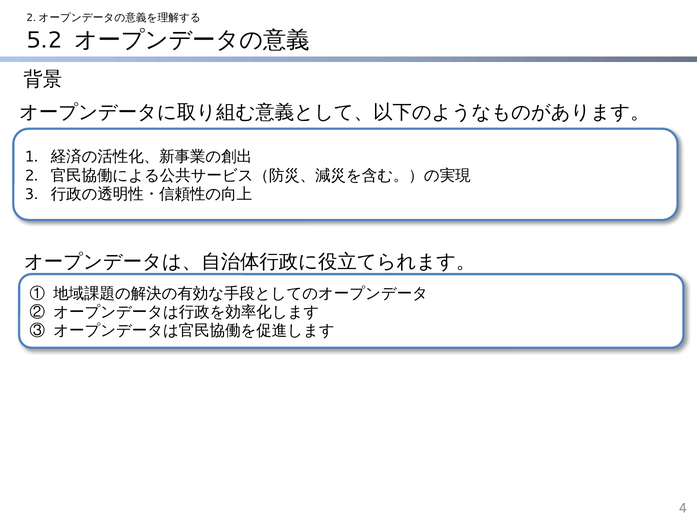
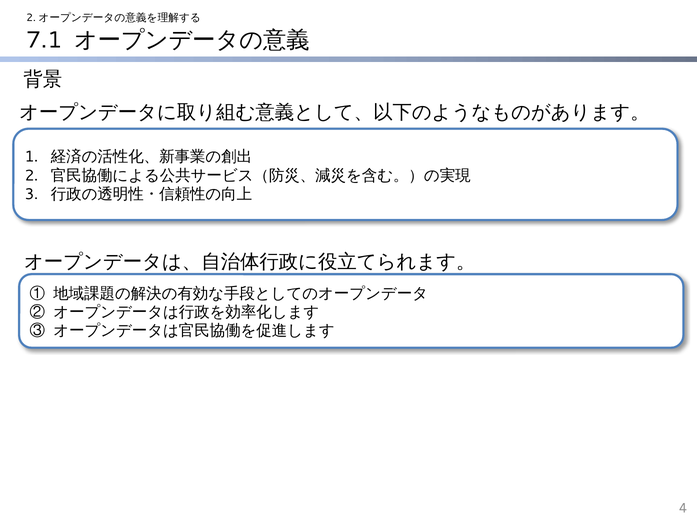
5.2: 5.2 -> 7.1 (44, 40)
